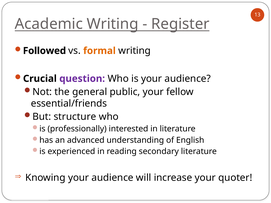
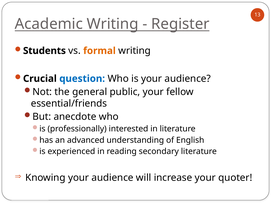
Followed: Followed -> Students (44, 51)
question colour: purple -> blue (82, 79)
structure: structure -> anecdote (75, 117)
